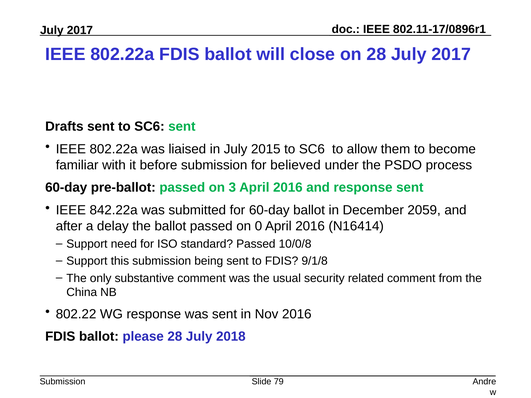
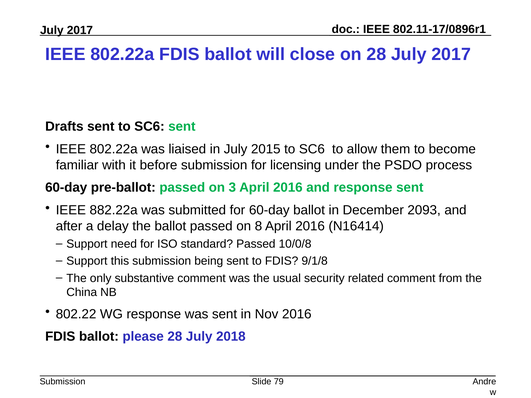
believed: believed -> licensing (296, 165)
842.22a: 842.22a -> 882.22a (114, 210)
2059: 2059 -> 2093 (424, 210)
0: 0 -> 8 (258, 226)
